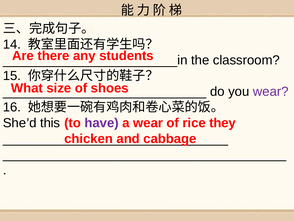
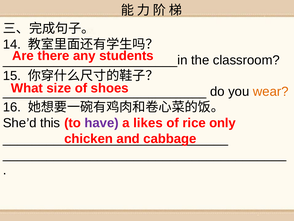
wear colour: purple -> orange (271, 91)
a wear: wear -> likes (148, 123)
they: they -> only (223, 123)
